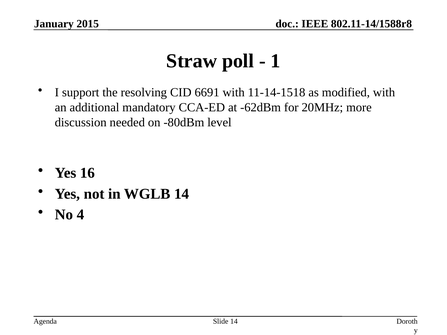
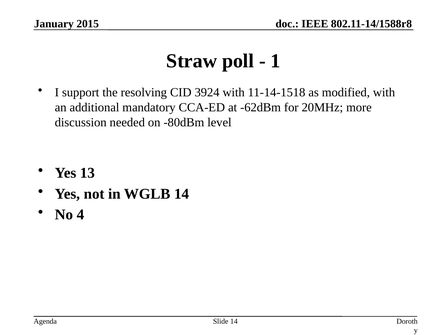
6691: 6691 -> 3924 (207, 93)
16: 16 -> 13 (87, 173)
